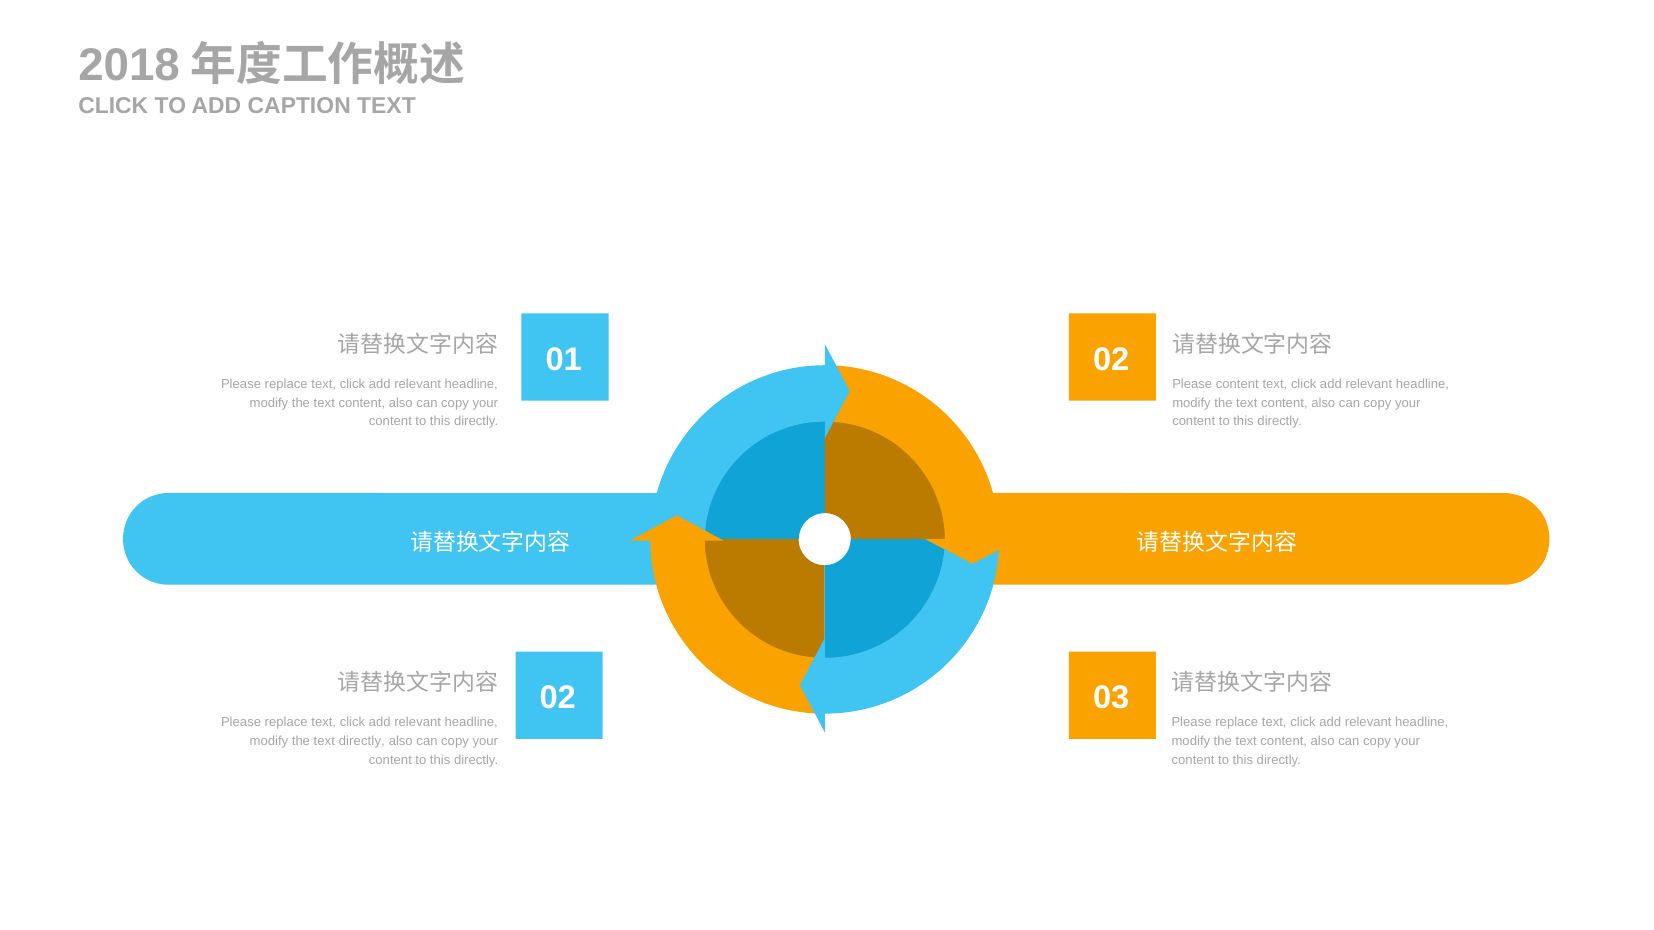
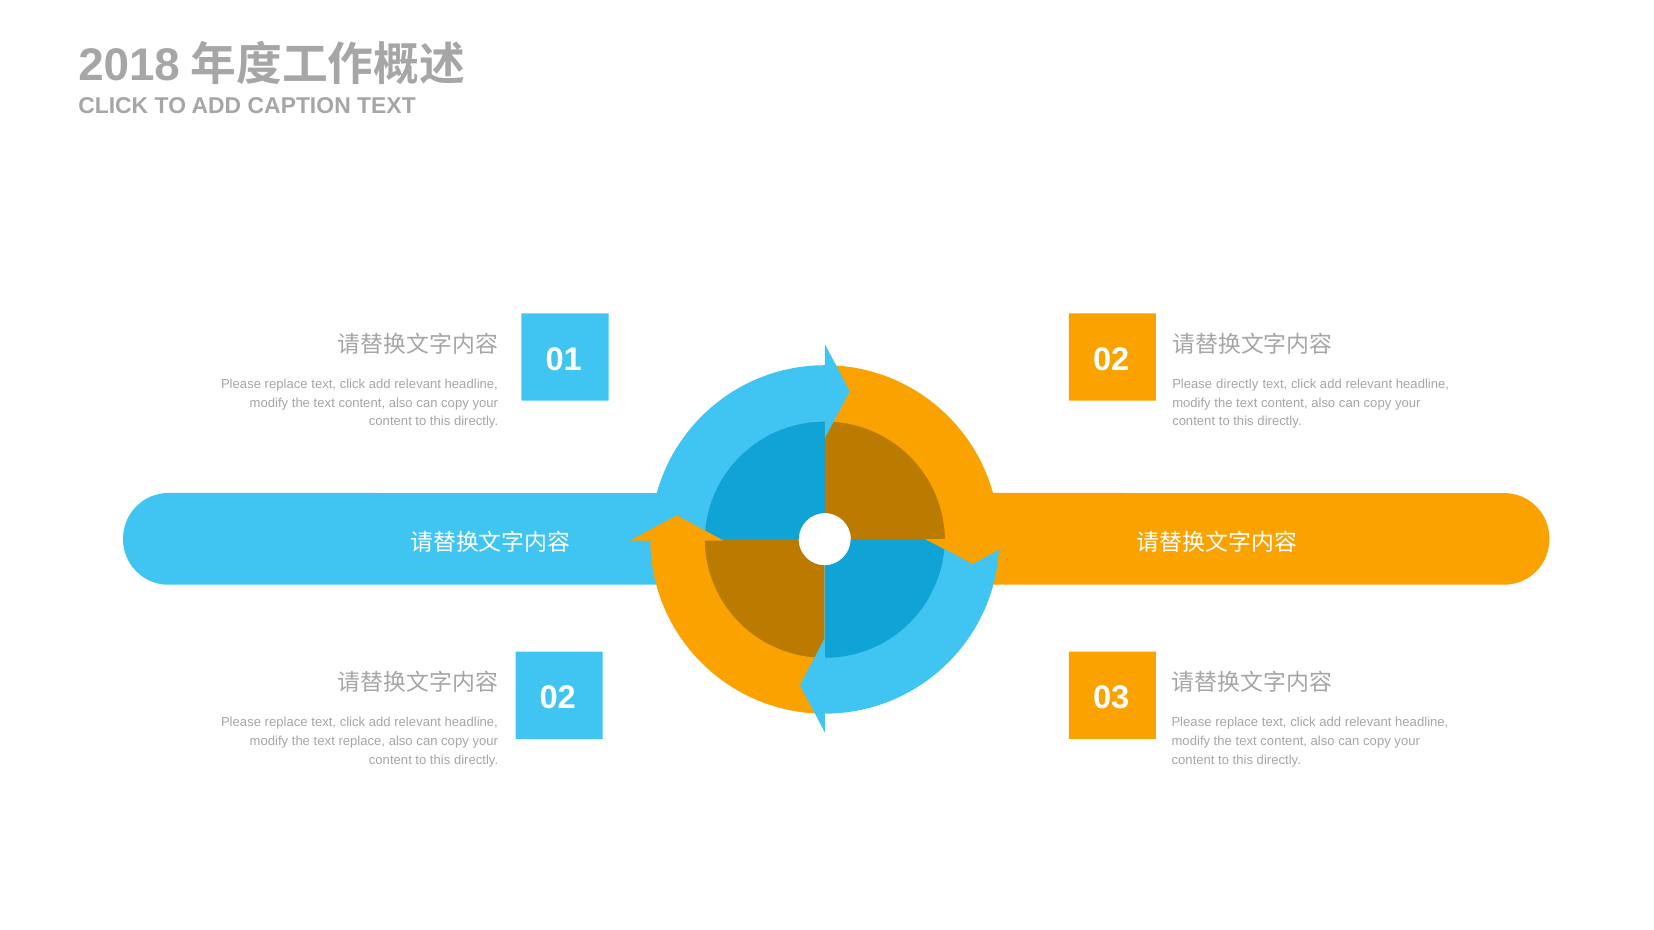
Please content: content -> directly (1237, 384)
text directly: directly -> replace (362, 741)
